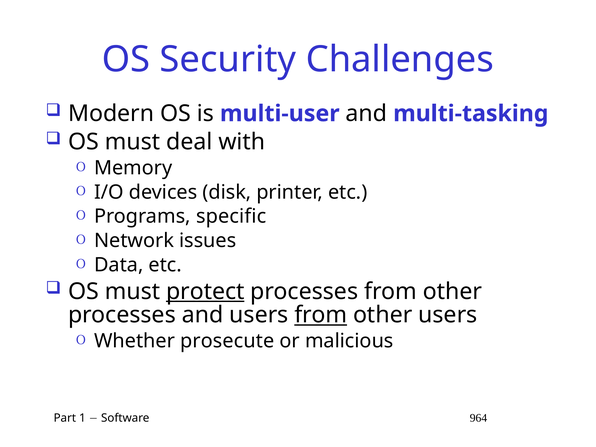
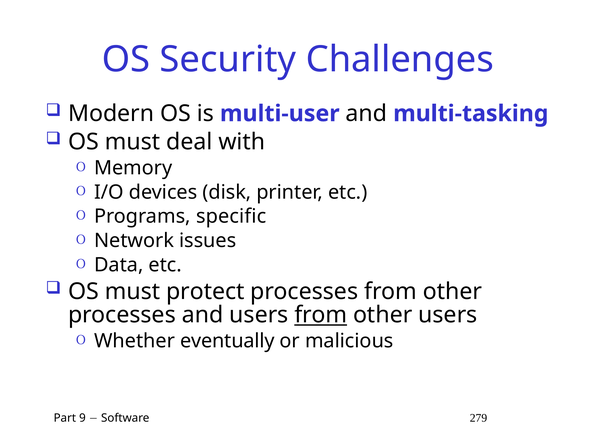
protect underline: present -> none (205, 291)
prosecute: prosecute -> eventually (227, 341)
1: 1 -> 9 (82, 418)
964: 964 -> 279 (478, 418)
